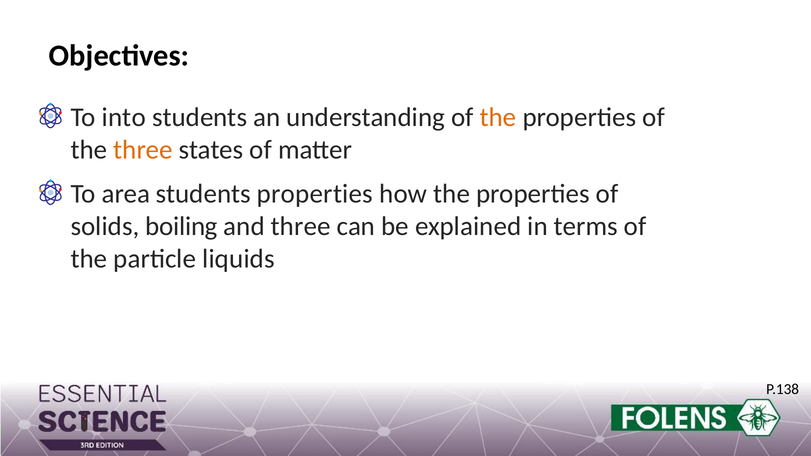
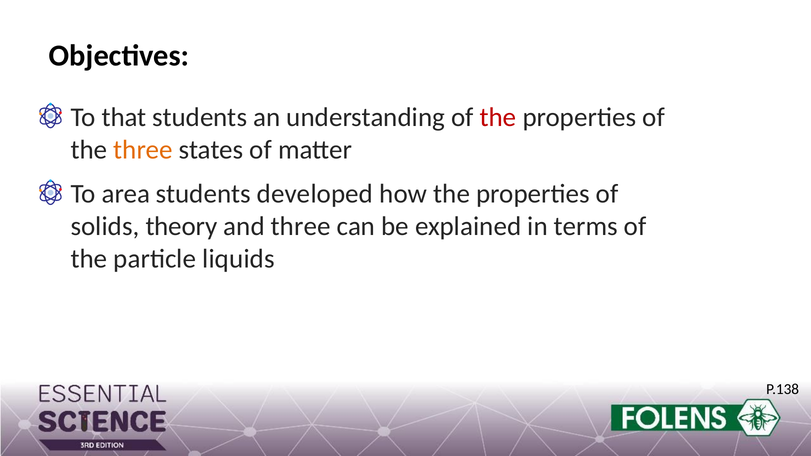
into: into -> that (124, 117)
the colour: orange -> red (498, 117)
students properties: properties -> developed (315, 194)
boiling: boiling -> theory (181, 227)
